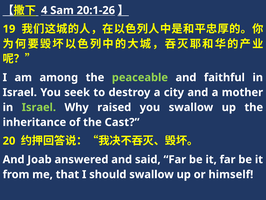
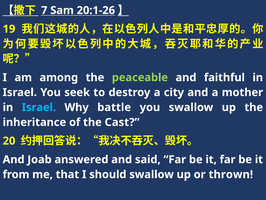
4: 4 -> 7 (44, 10)
Israel colour: light green -> light blue (39, 107)
raised: raised -> battle (114, 107)
himself: himself -> thrown (231, 174)
